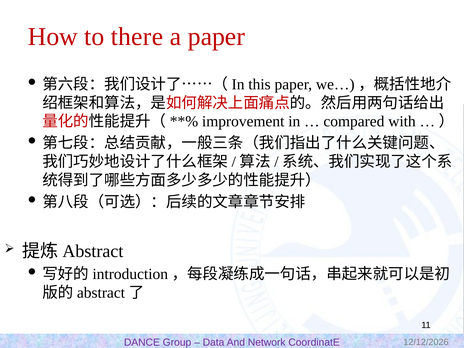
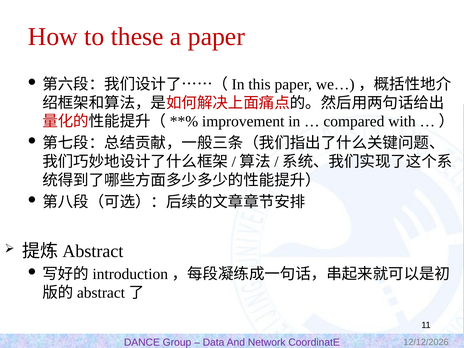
there: there -> these (137, 37)
